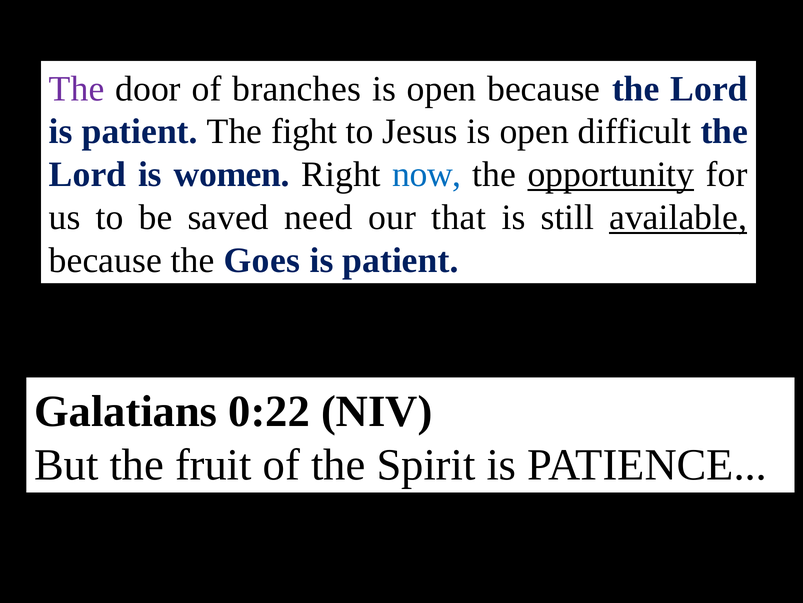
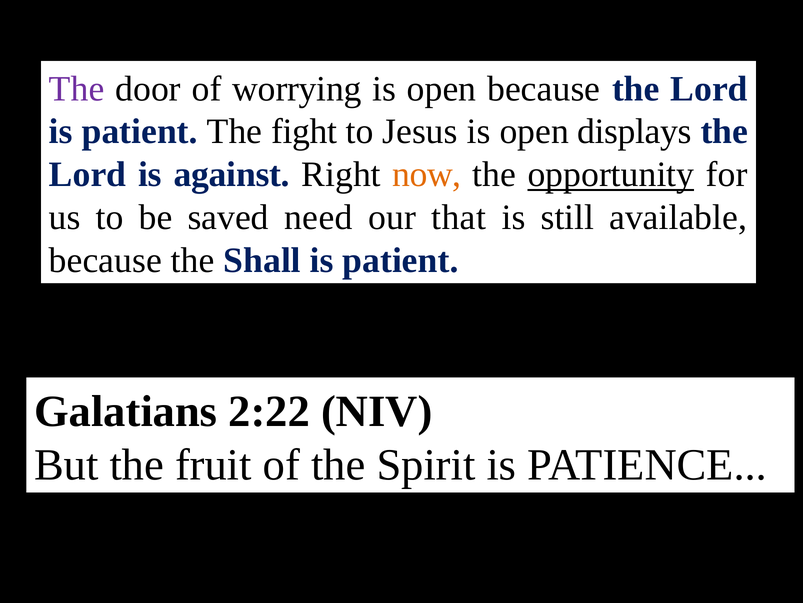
branches: branches -> worrying (297, 89)
difficult: difficult -> displays (635, 132)
women: women -> against (232, 174)
now colour: blue -> orange (427, 174)
available underline: present -> none (678, 217)
Goes: Goes -> Shall (262, 260)
0:22: 0:22 -> 2:22 (269, 411)
